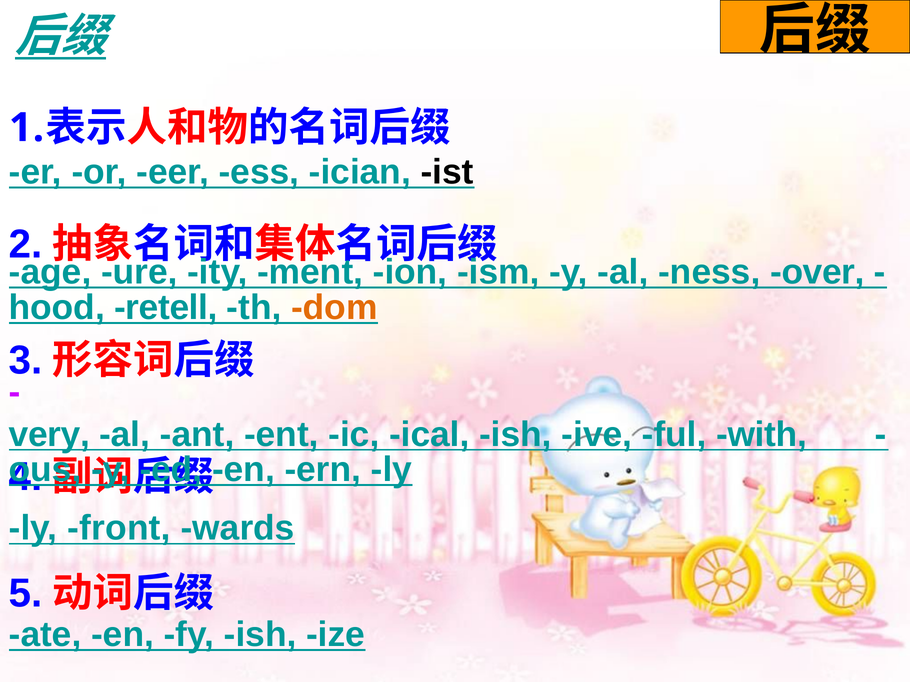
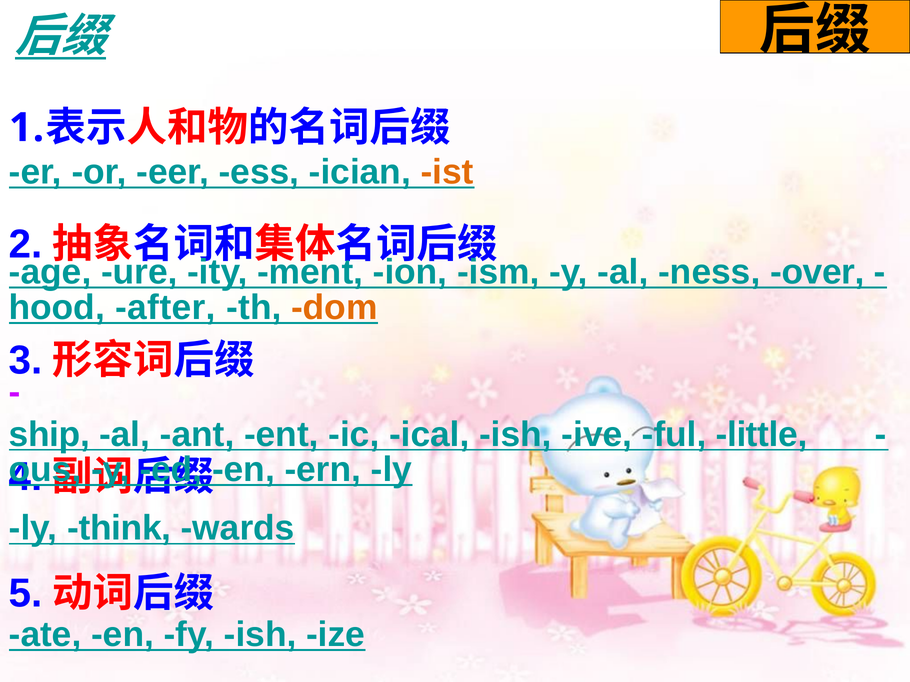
ist colour: black -> orange (447, 172)
retell: retell -> after (166, 308)
very: very -> ship (49, 435)
with: with -> little (762, 435)
front: front -> think (119, 529)
